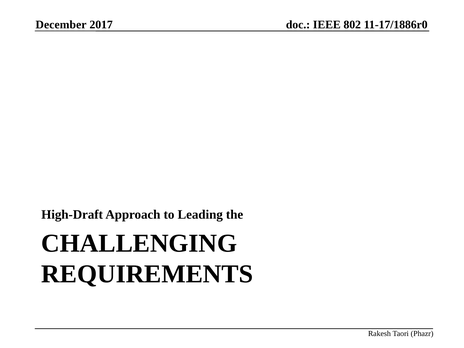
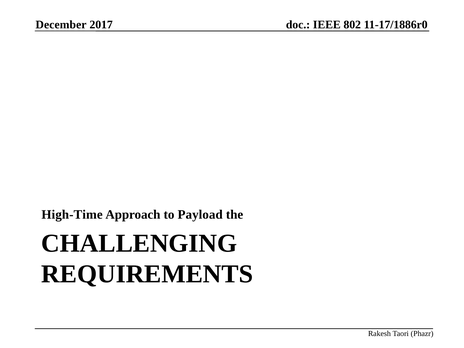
High-Draft: High-Draft -> High-Time (72, 214)
Leading: Leading -> Payload (200, 214)
